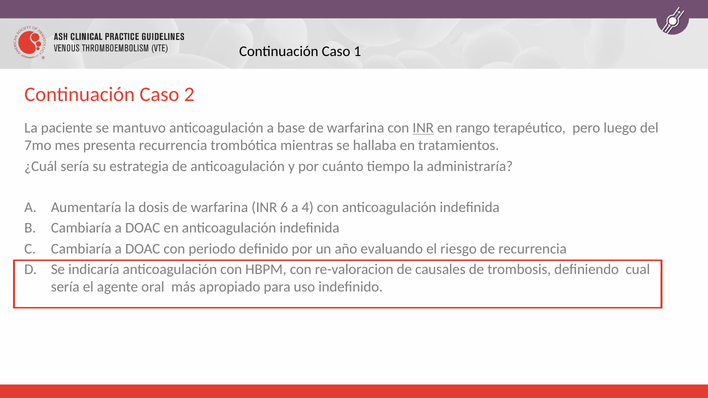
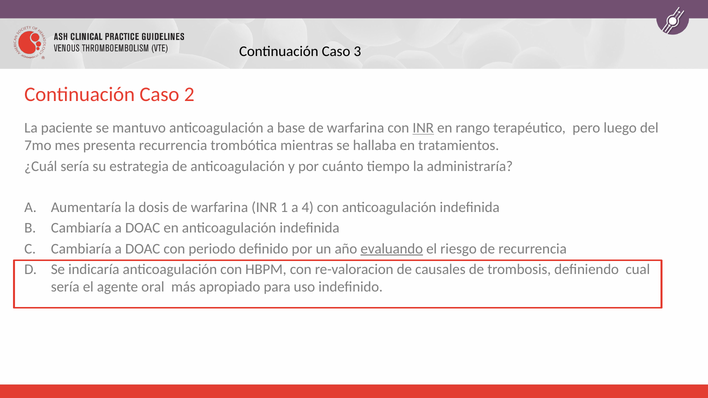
1: 1 -> 3 (357, 52)
6: 6 -> 1 (284, 208)
evaluando underline: none -> present (392, 249)
